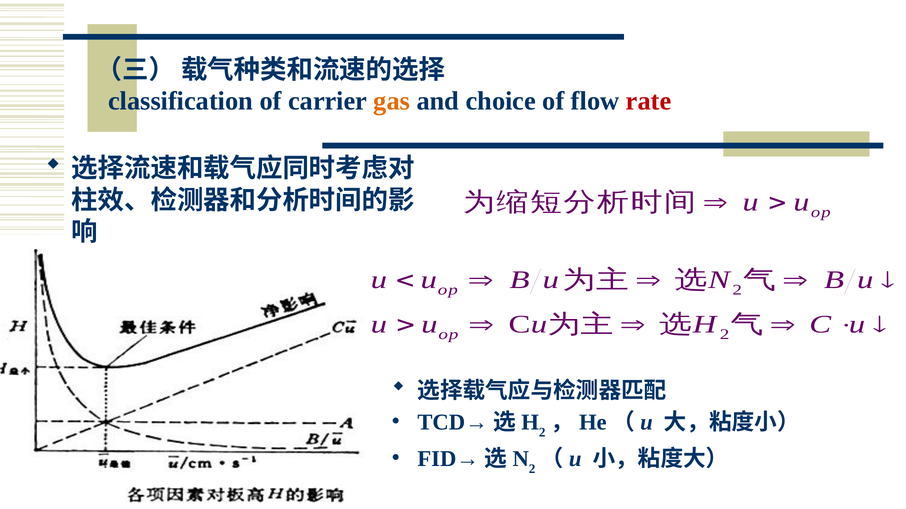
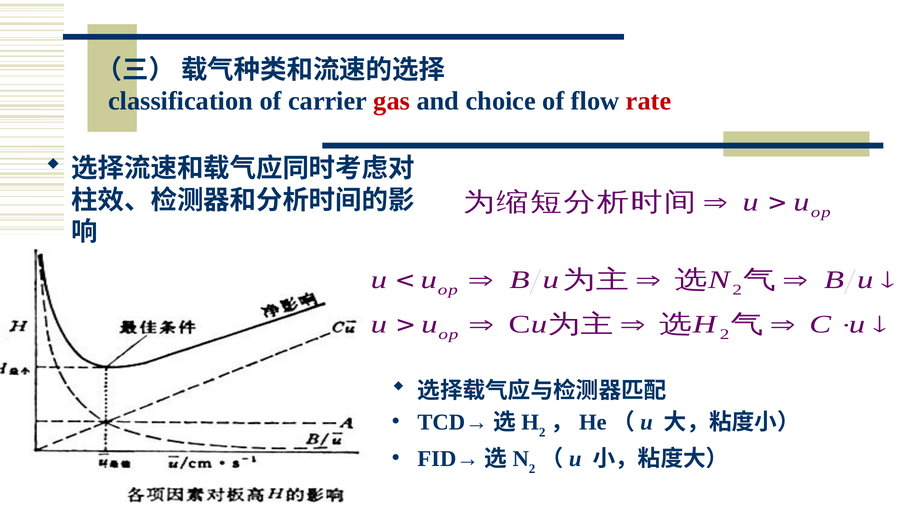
gas colour: orange -> red (392, 101)
